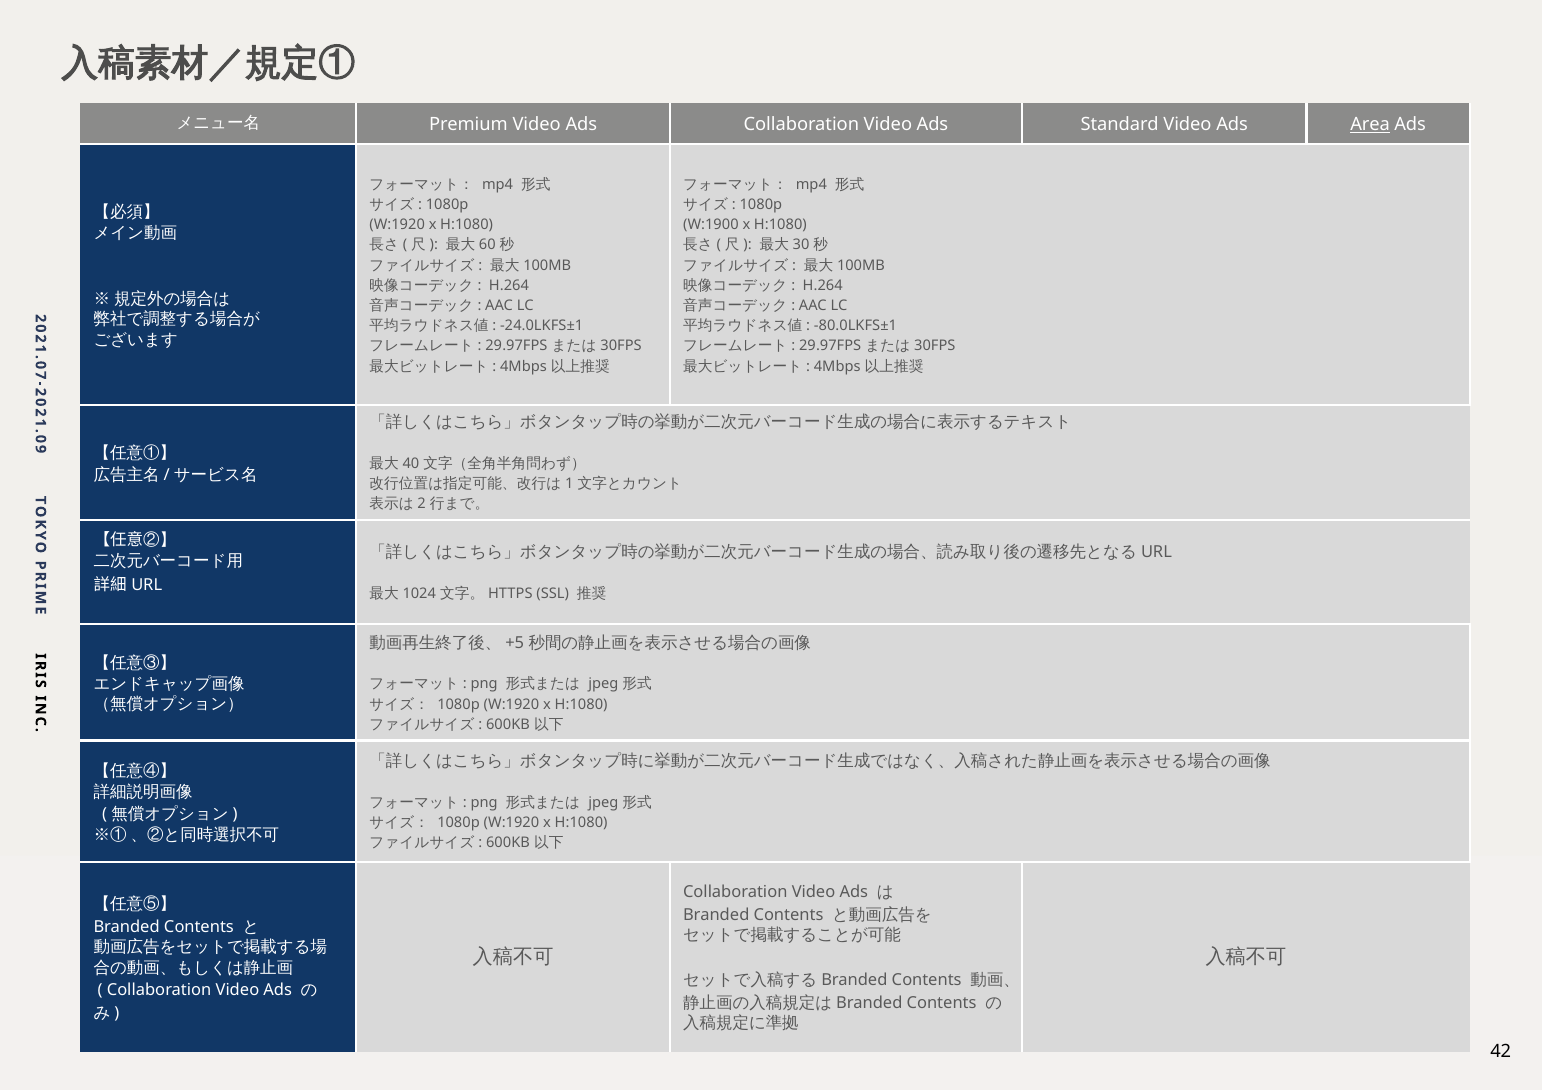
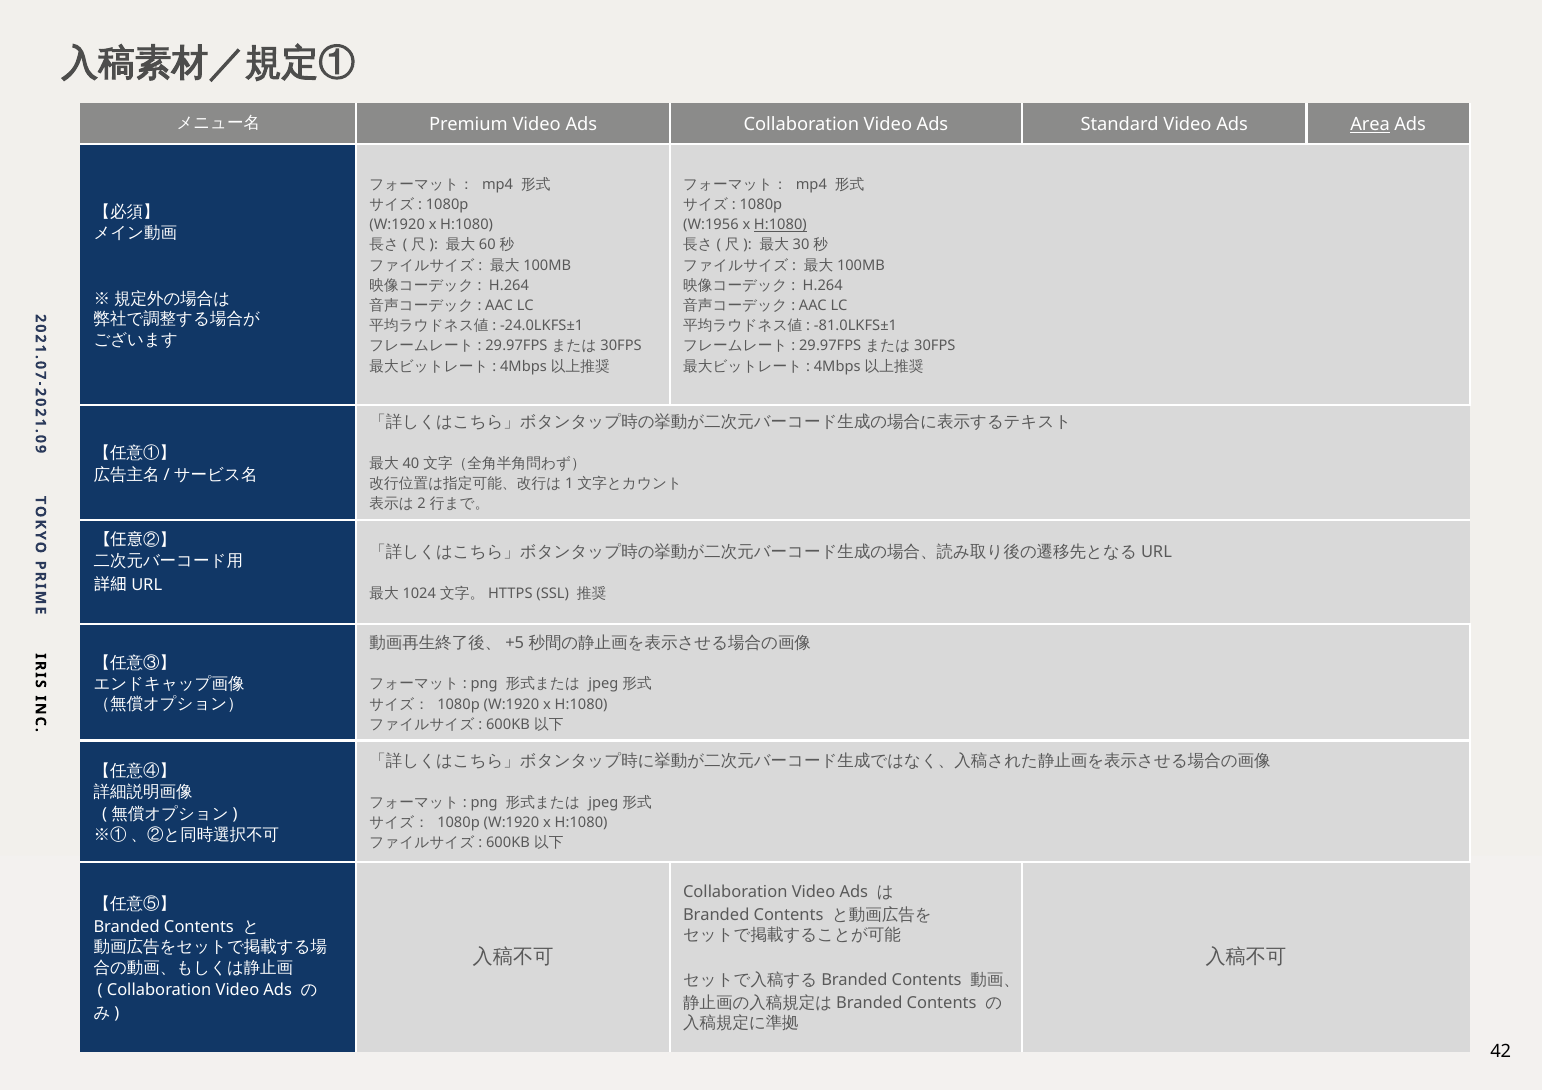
W:1900: W:1900 -> W:1956 (711, 225)
H:1080 underline: none -> present (780, 225)
-80.0LKFS±1: -80.0LKFS±1 -> -81.0LKFS±1 (855, 326)
